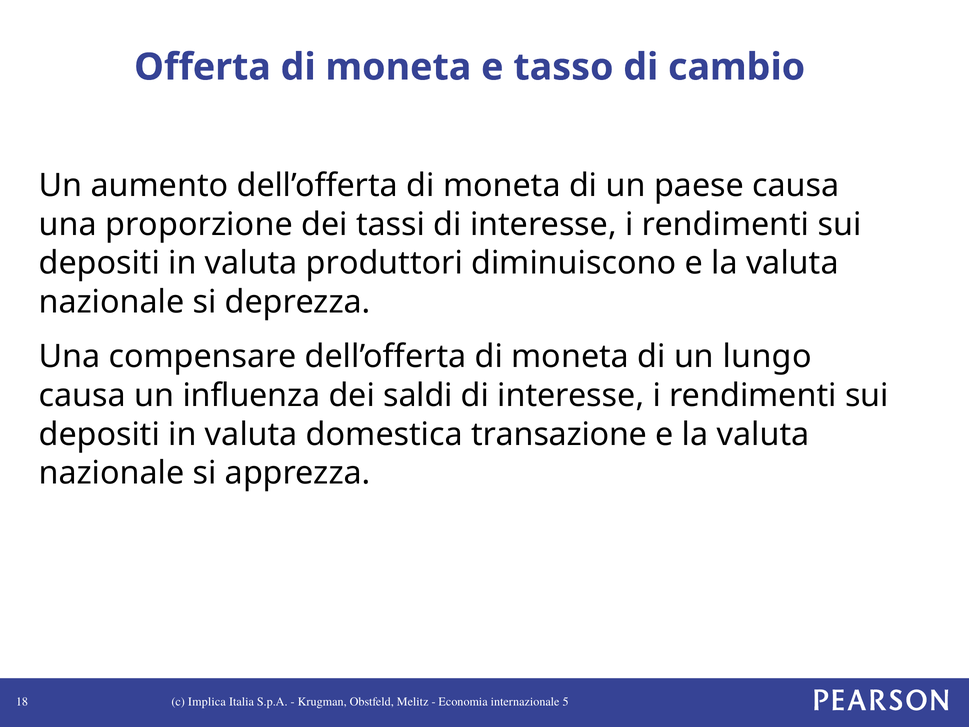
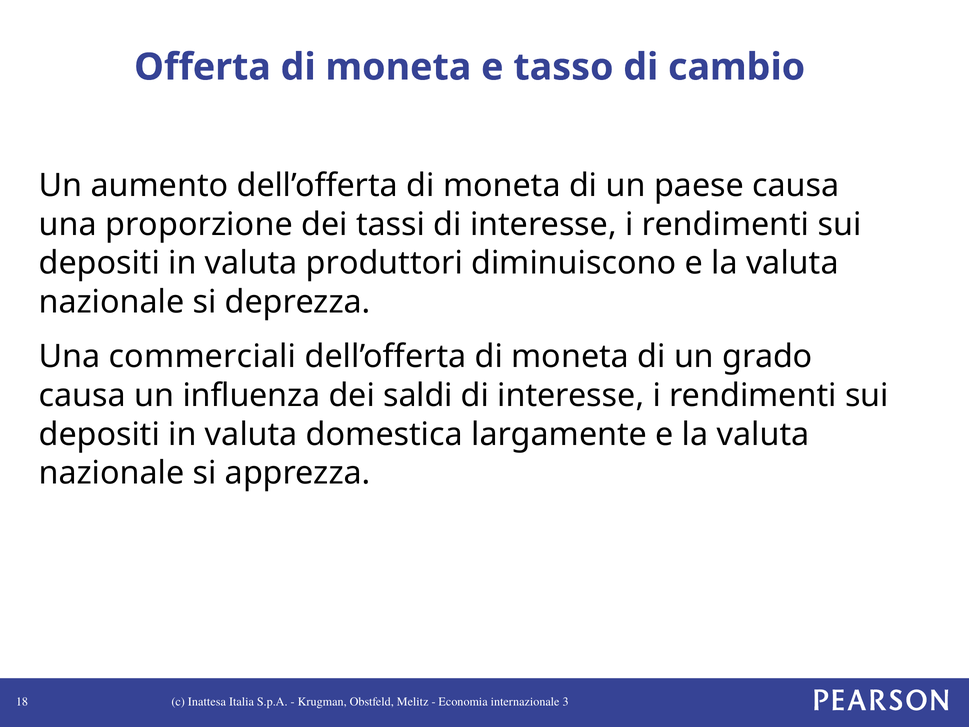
compensare: compensare -> commerciali (203, 357)
lungo: lungo -> grado (767, 357)
transazione: transazione -> largamente (559, 434)
Implica: Implica -> Inattesa (207, 702)
5: 5 -> 3 (566, 702)
